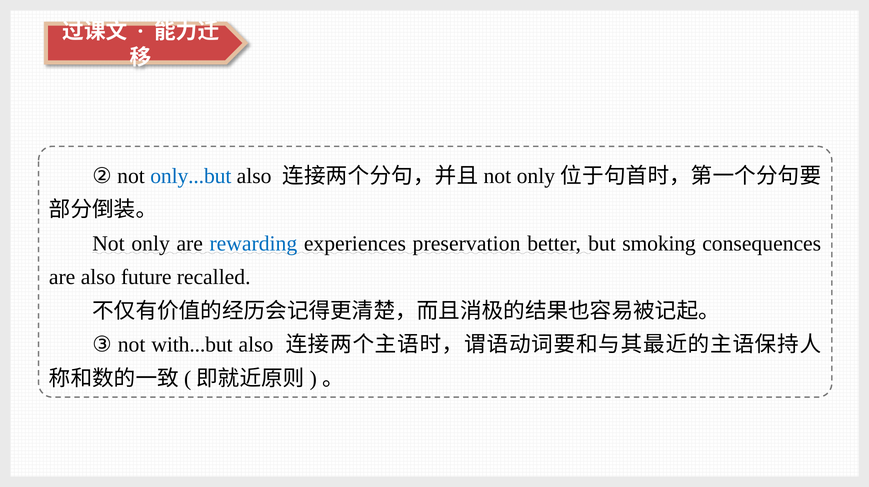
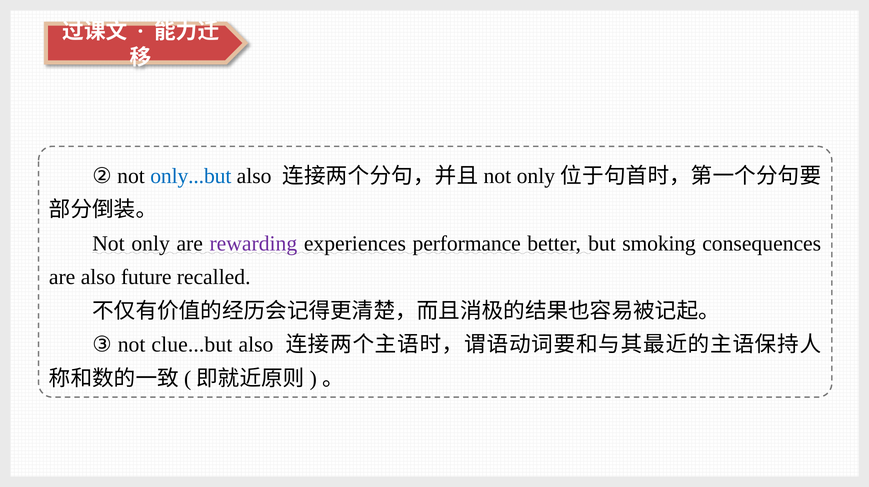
rewarding colour: blue -> purple (253, 243)
preservation: preservation -> performance (467, 243)
with...but: with...but -> clue...but (192, 345)
